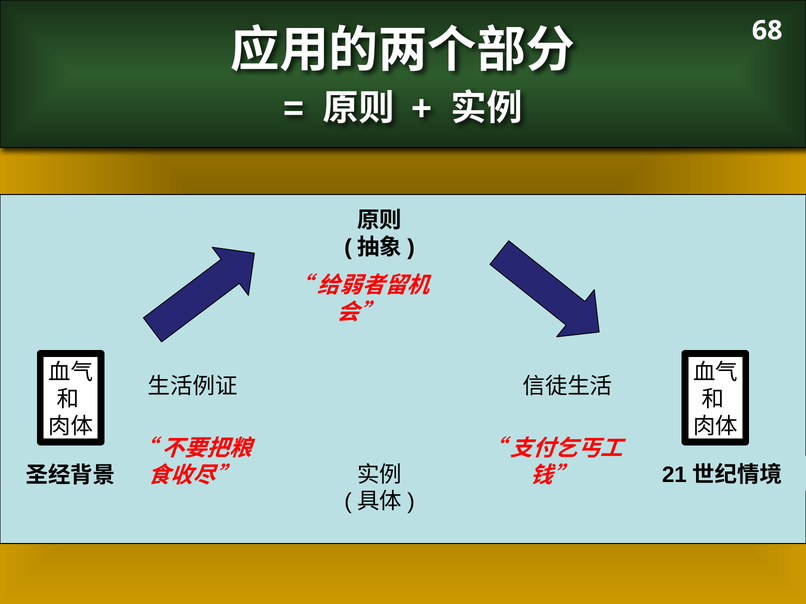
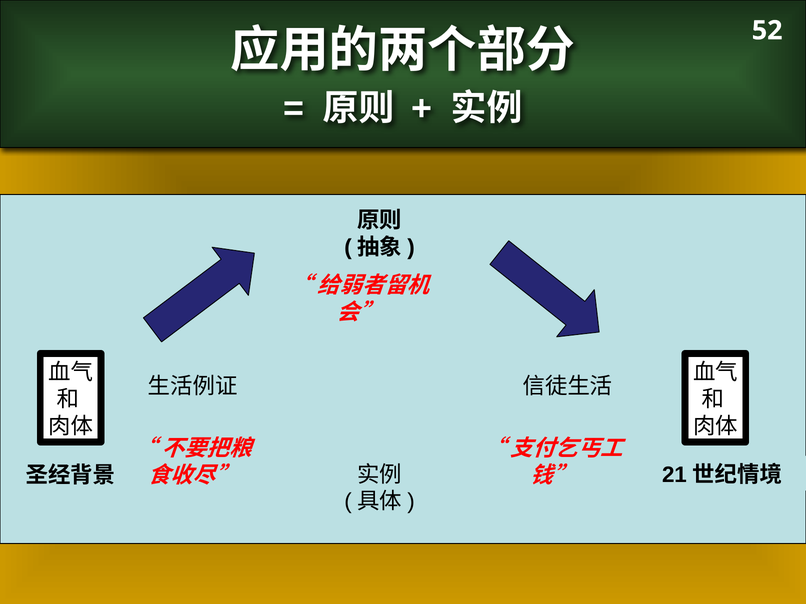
68: 68 -> 52 (767, 31)
